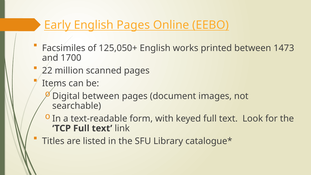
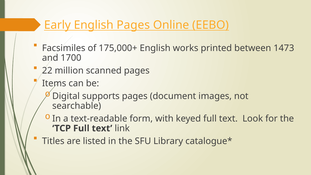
125,050+: 125,050+ -> 175,000+ (118, 48)
Digital between: between -> supports (101, 96)
